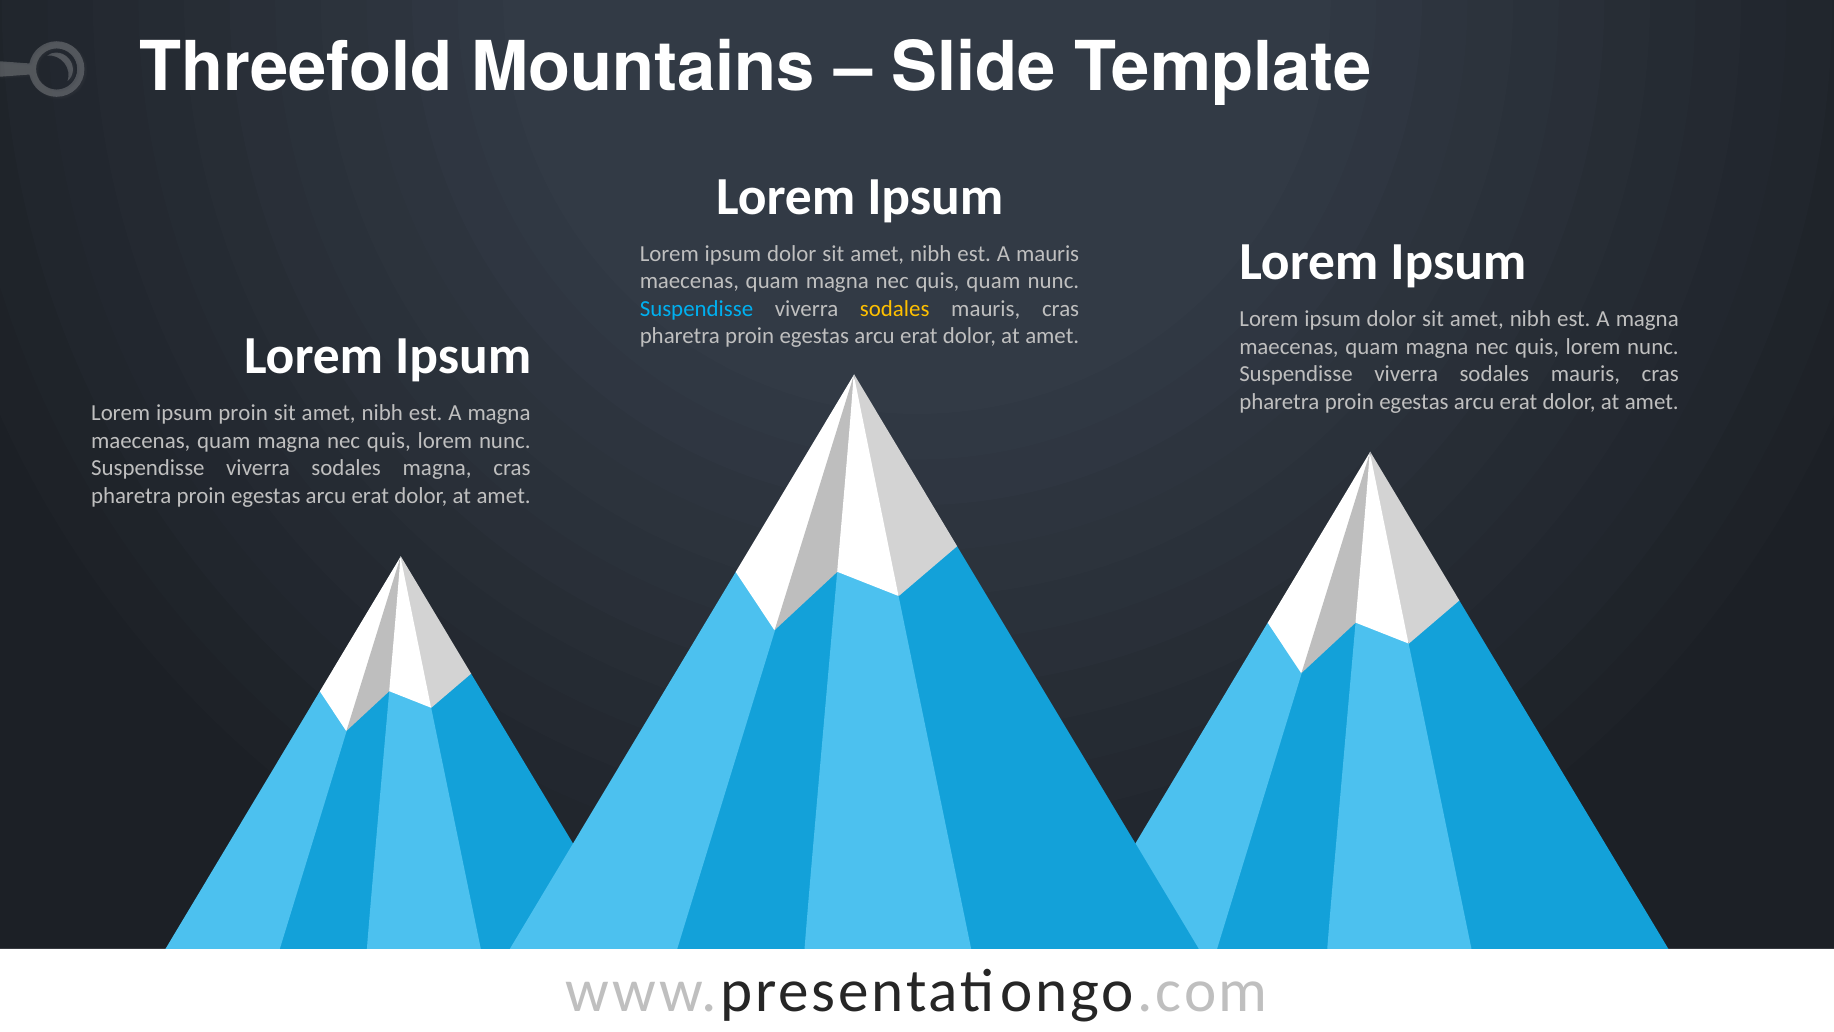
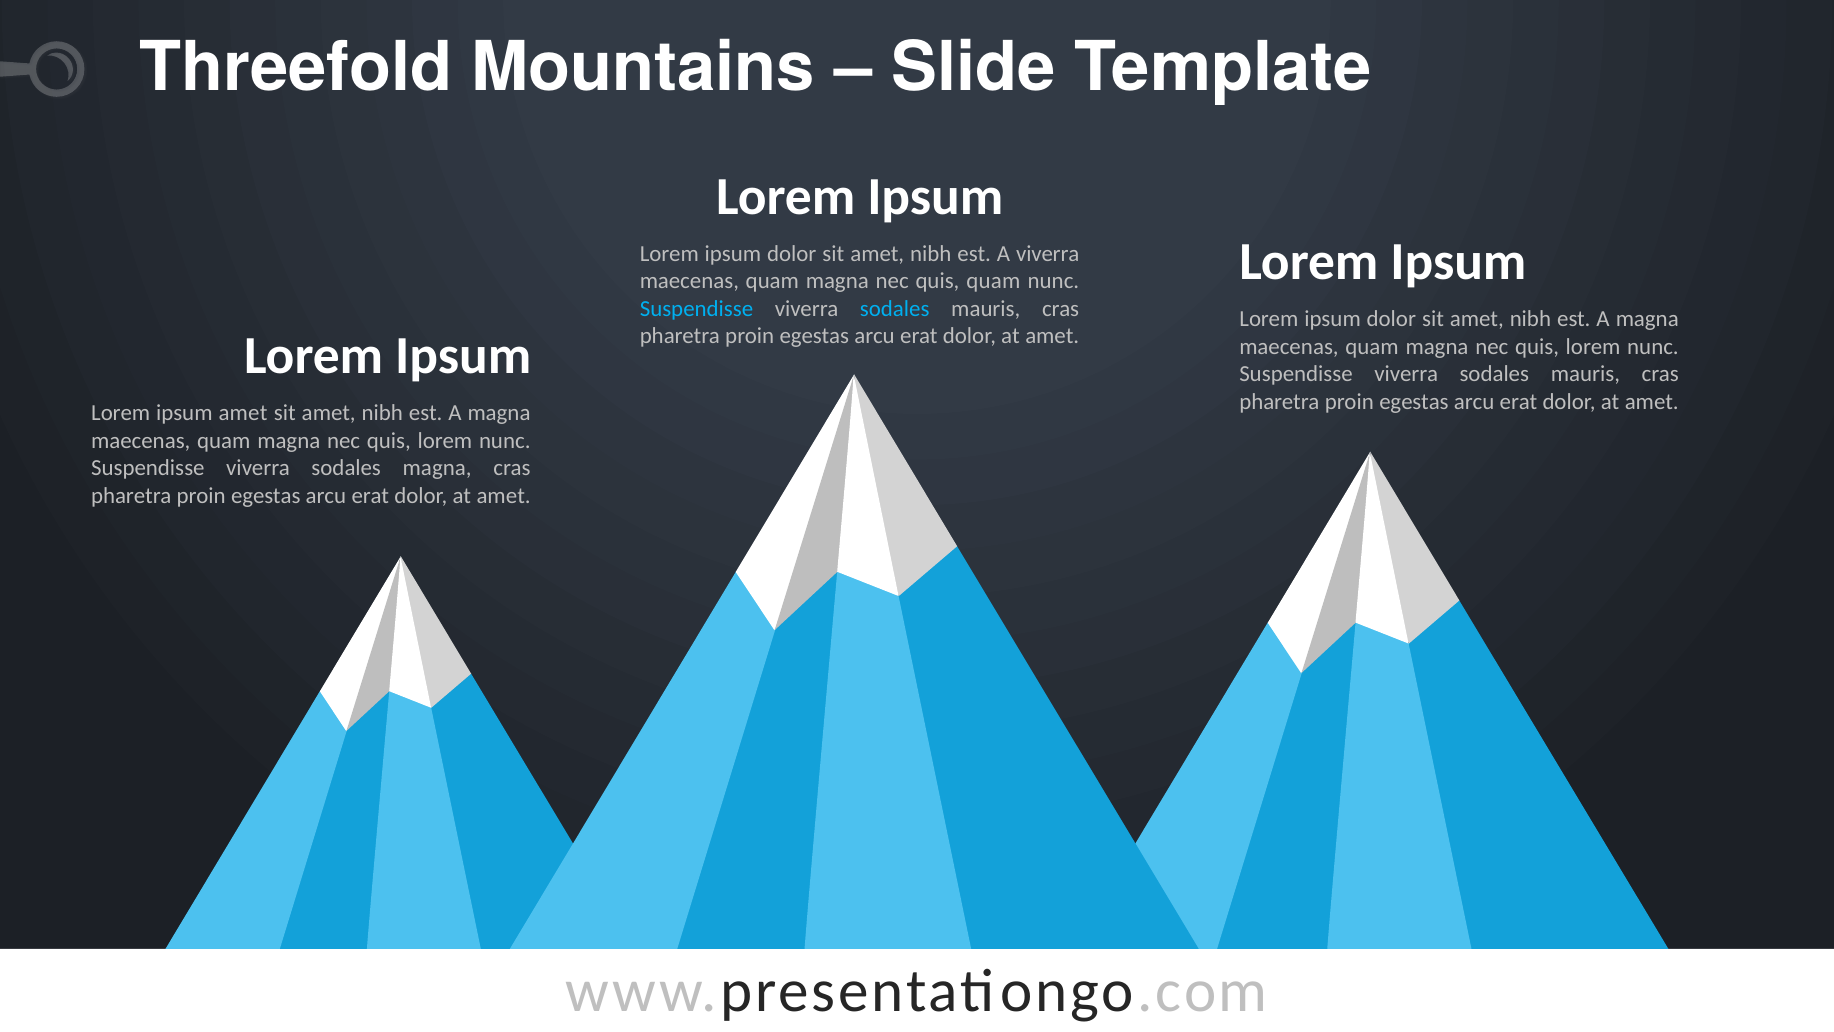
A mauris: mauris -> viverra (1048, 254)
sodales colour: yellow -> light blue (895, 309)
ipsum proin: proin -> amet (243, 413)
